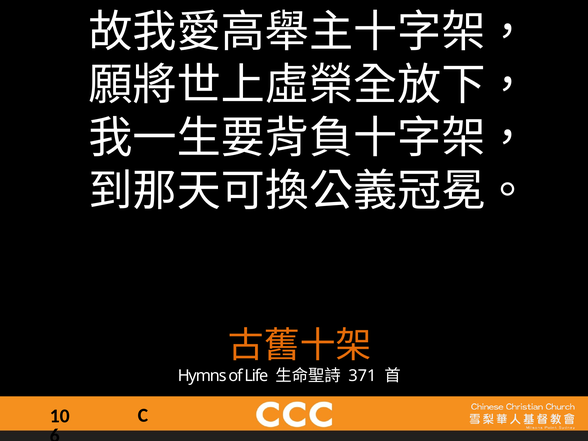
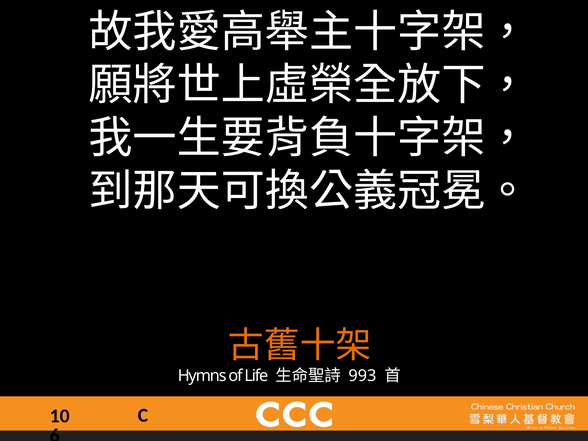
371: 371 -> 993 (362, 376)
